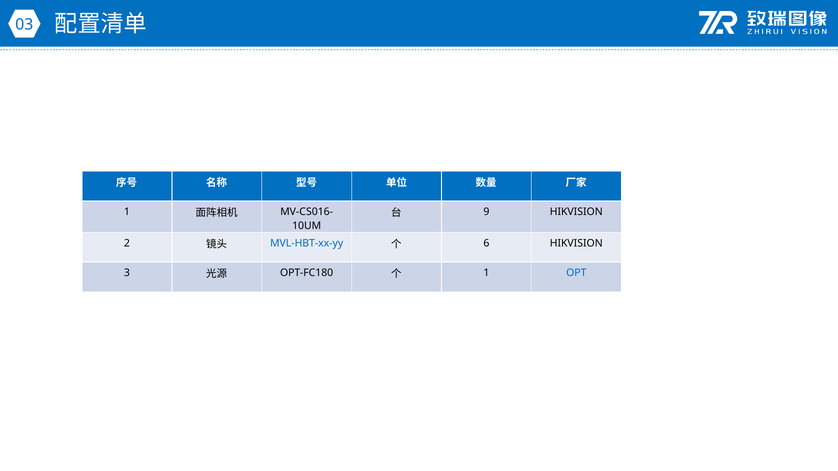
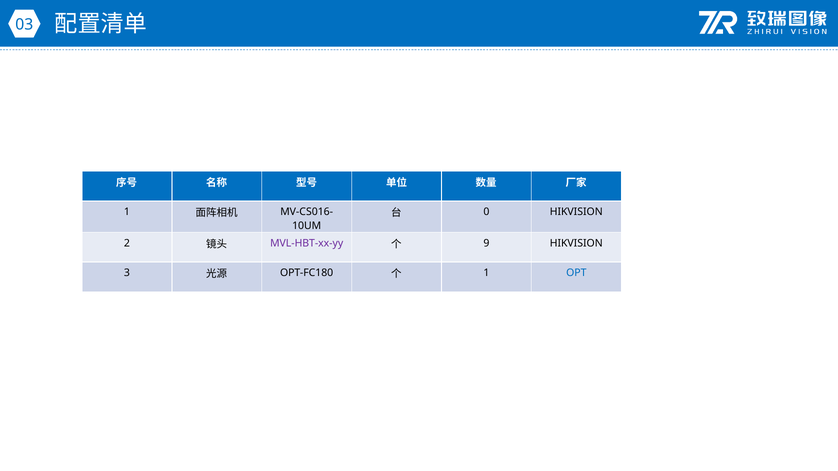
9: 9 -> 0 (486, 212)
MVL-HBT-xx-yy colour: blue -> purple (307, 243)
6: 6 -> 9 (486, 243)
